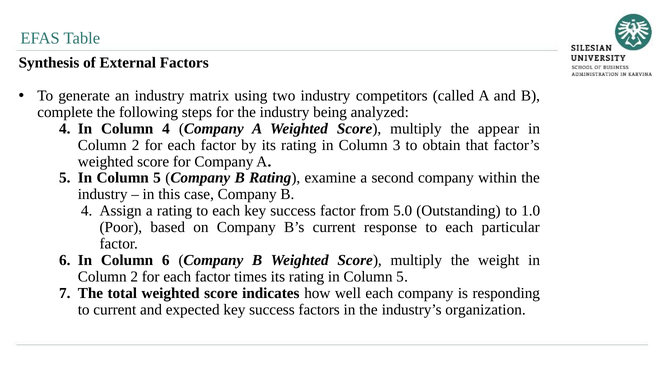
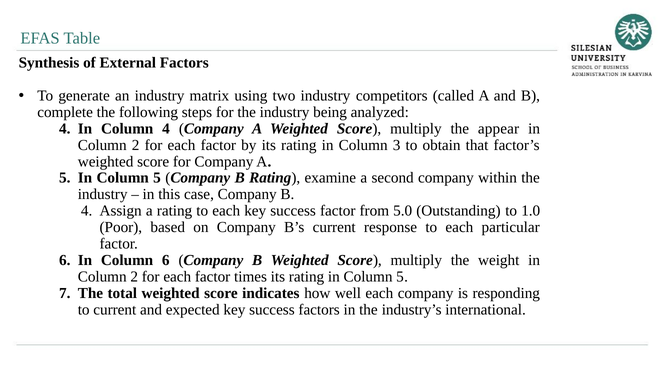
organization: organization -> international (486, 309)
